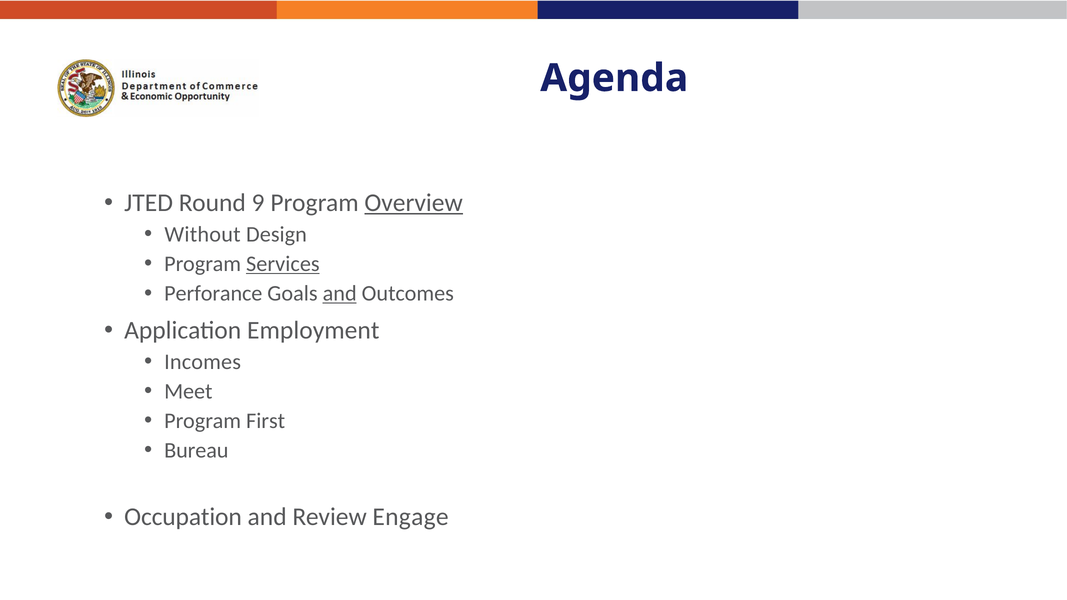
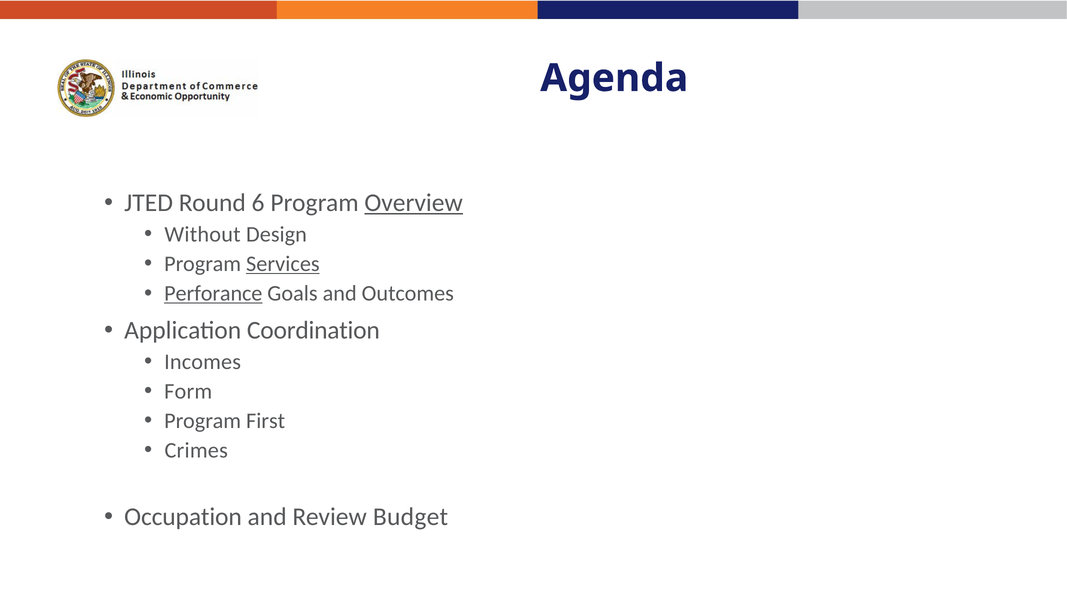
9: 9 -> 6 (258, 203)
Perforance underline: none -> present (213, 294)
and underline: present -> none (340, 294)
Employment: Employment -> Coordination (313, 330)
Meet: Meet -> Form (188, 391)
Bureau: Bureau -> Crimes (196, 450)
Engage: Engage -> Budget (411, 517)
